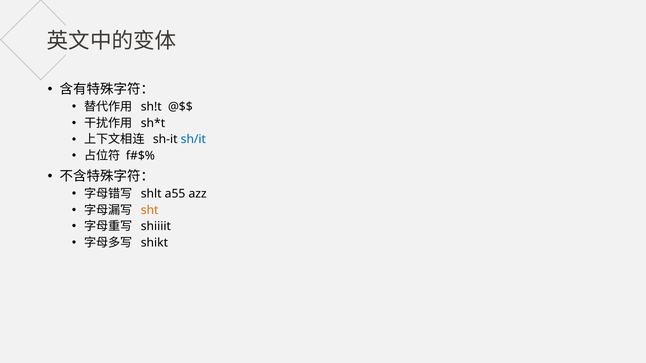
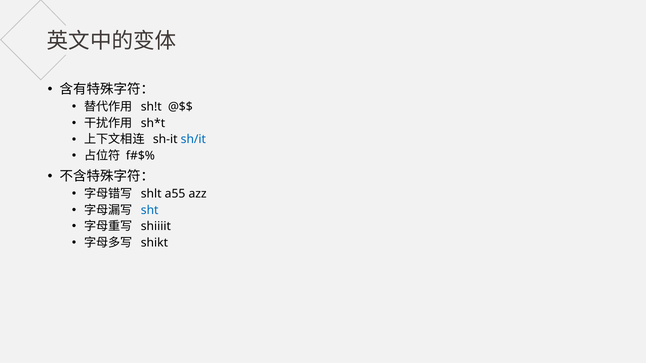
sht colour: orange -> blue (150, 210)
